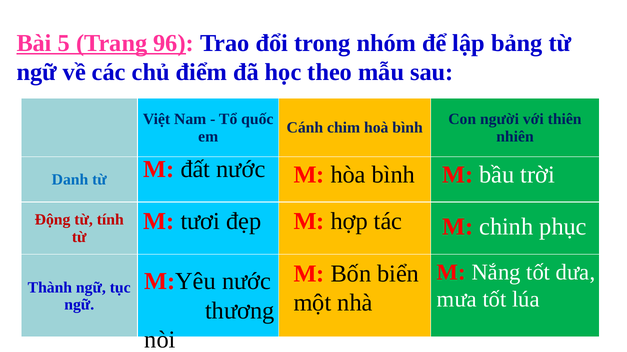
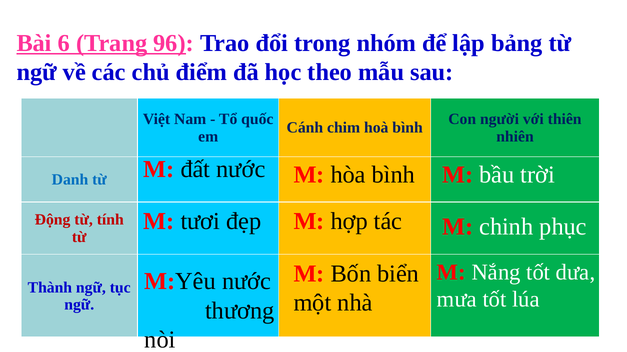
5: 5 -> 6 (64, 43)
